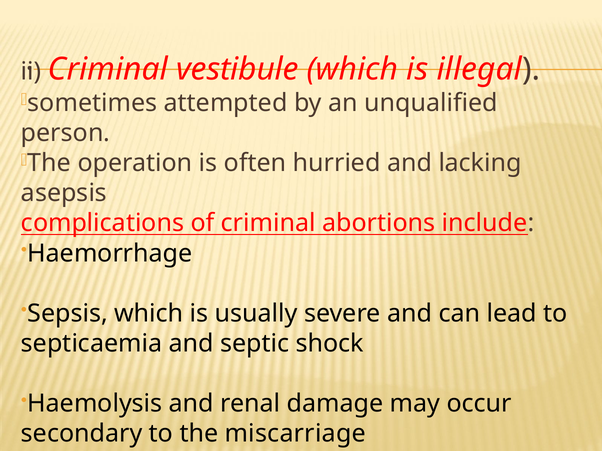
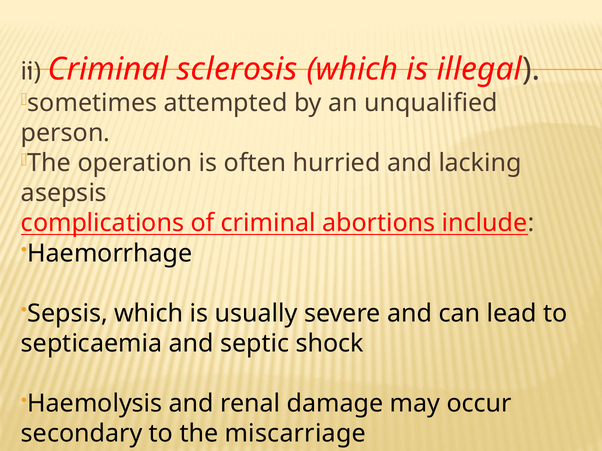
vestibule: vestibule -> sclerosis (237, 69)
